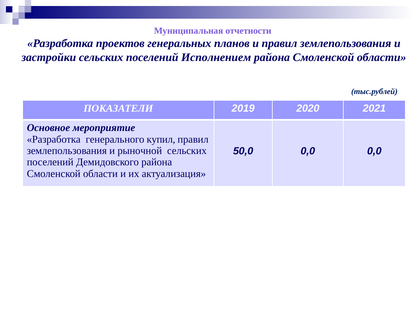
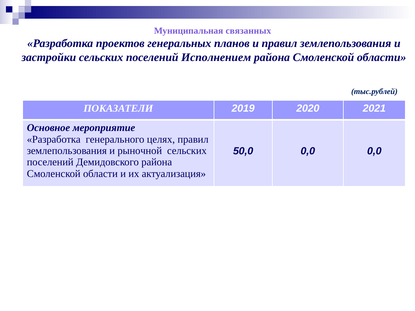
отчетности: отчетности -> связанных (248, 31)
купил: купил -> целях (161, 139)
